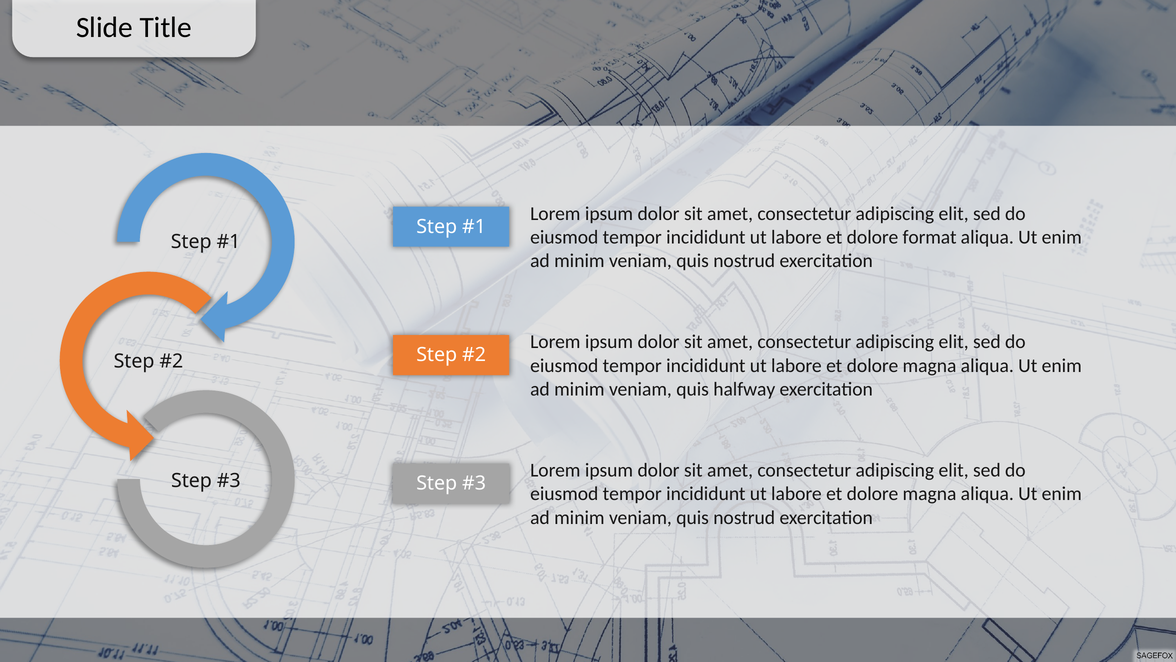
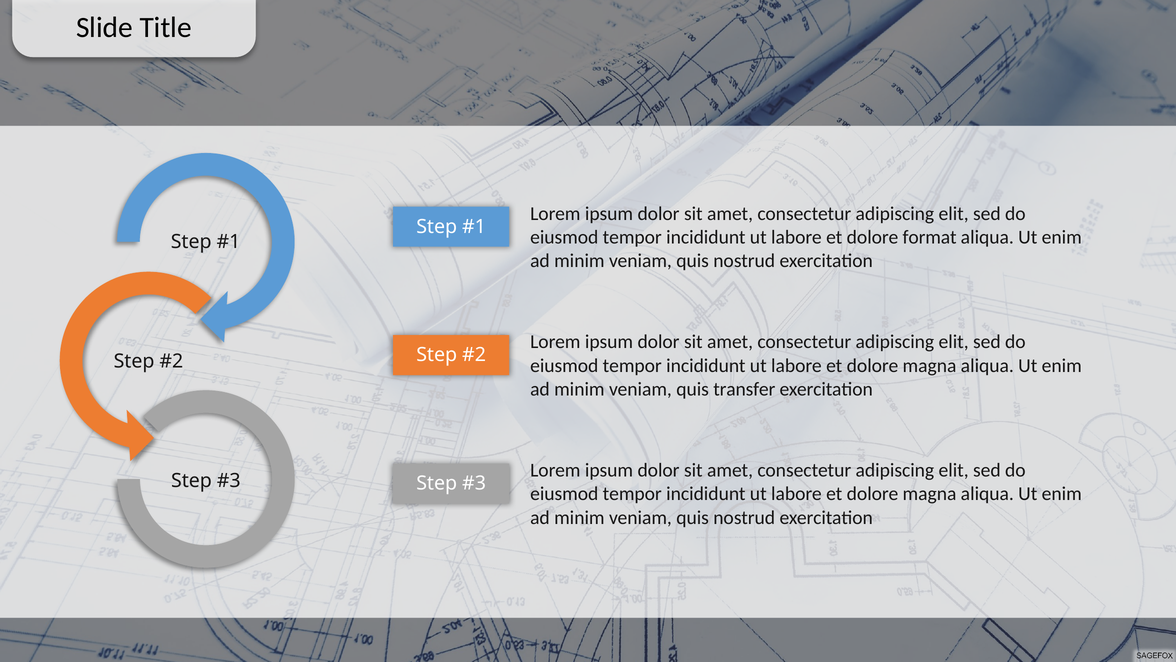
halfway: halfway -> transfer (744, 389)
